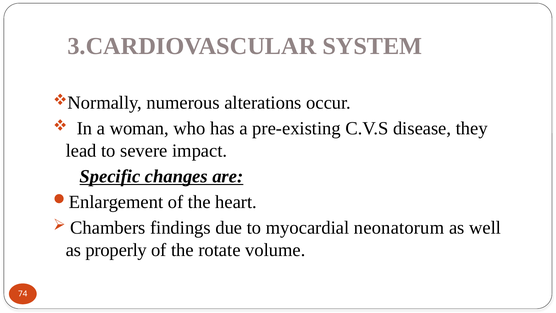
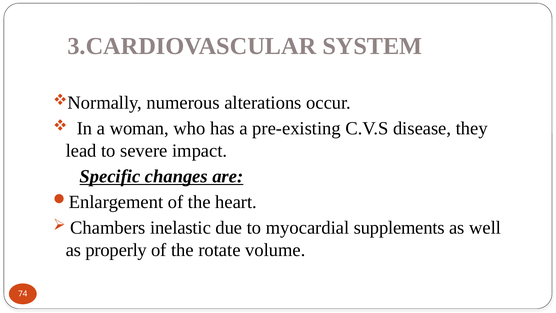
findings: findings -> inelastic (180, 228)
neonatorum: neonatorum -> supplements (399, 228)
